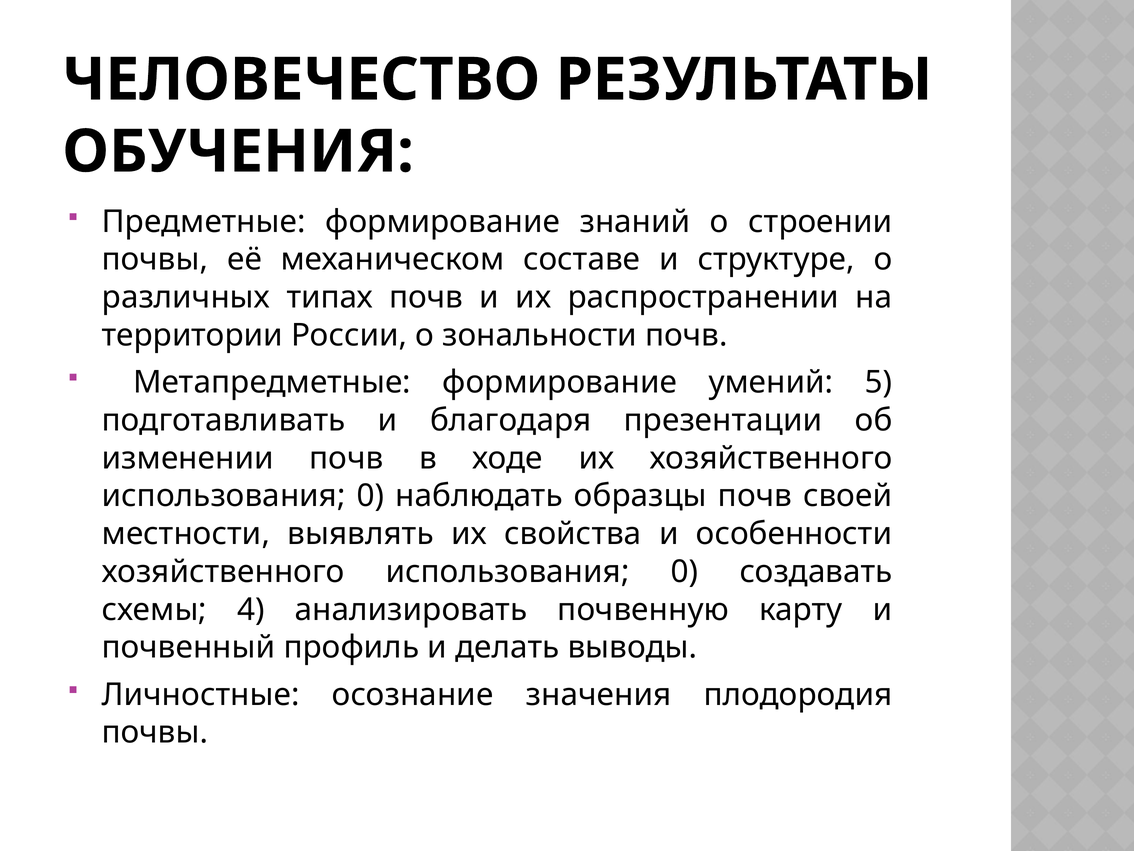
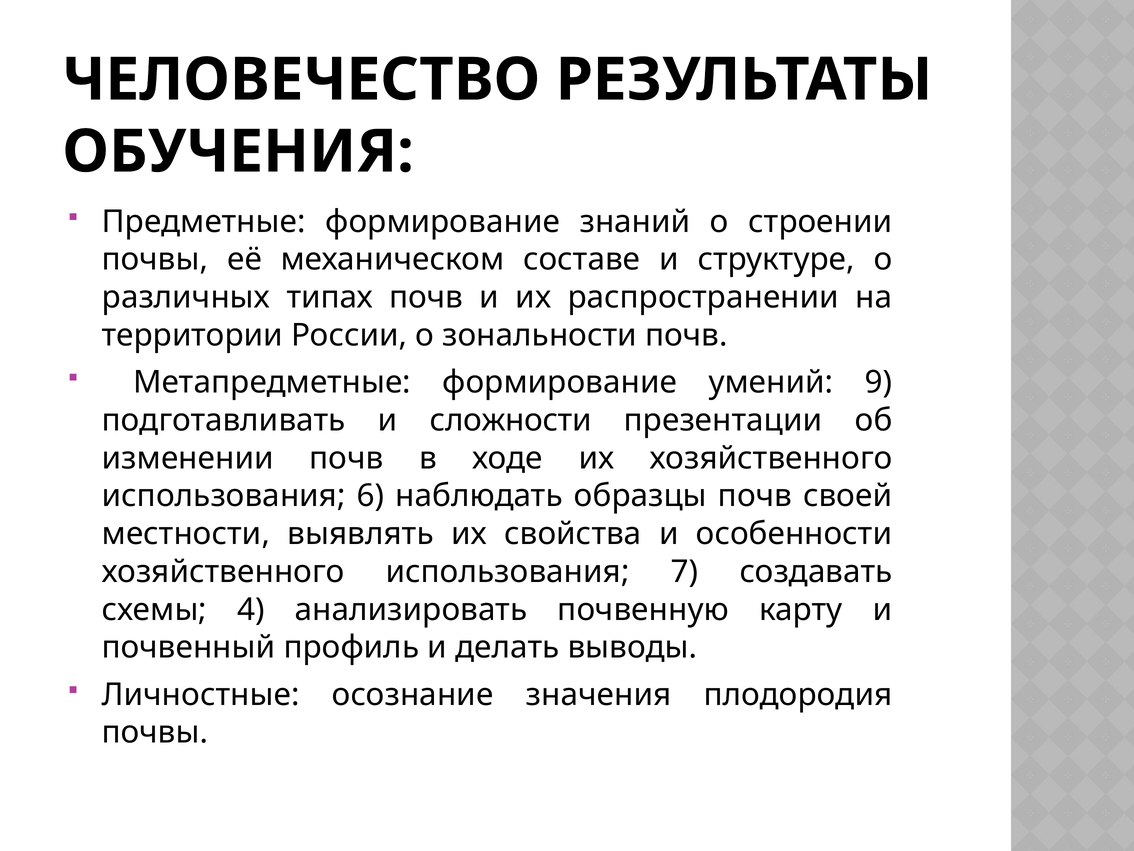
5: 5 -> 9 (879, 382)
благодаря: благодаря -> сложности (511, 420)
0: 0 -> 6 (370, 496)
0: 0 -> 7 (685, 571)
